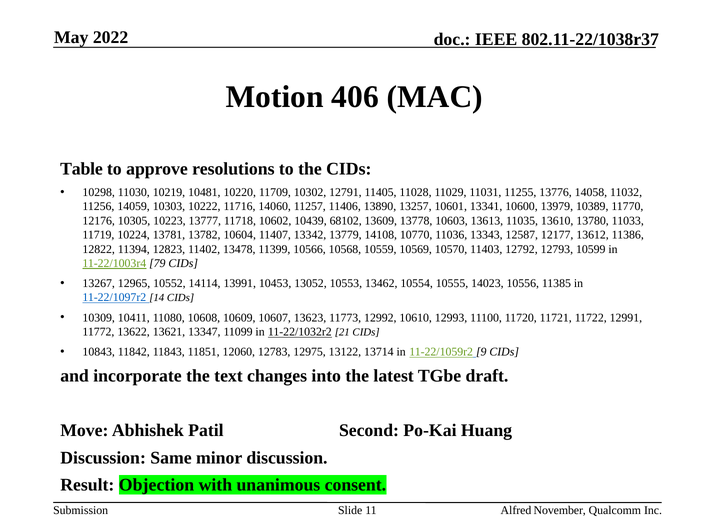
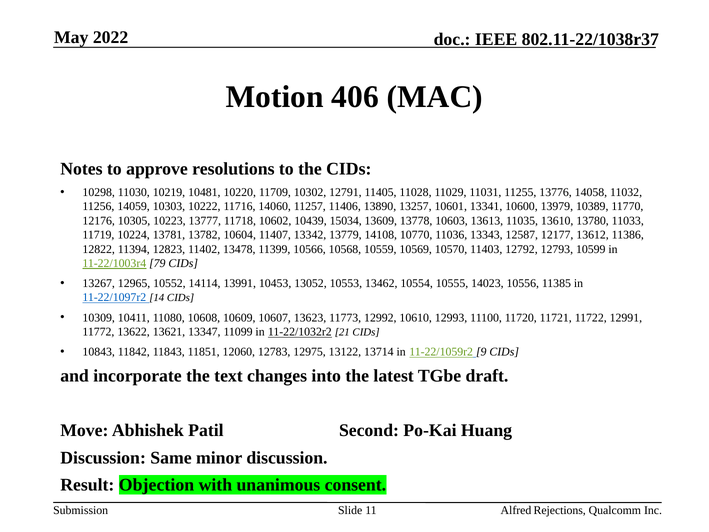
Table: Table -> Notes (81, 169)
68102: 68102 -> 15034 (346, 221)
November: November -> Rejections (560, 510)
